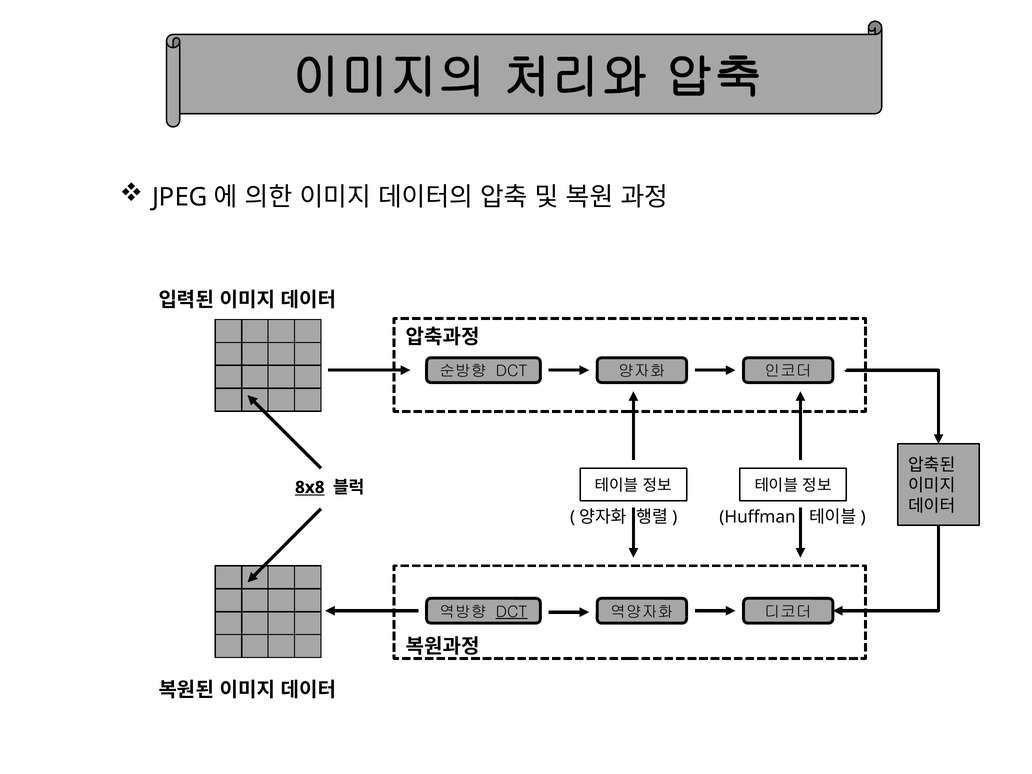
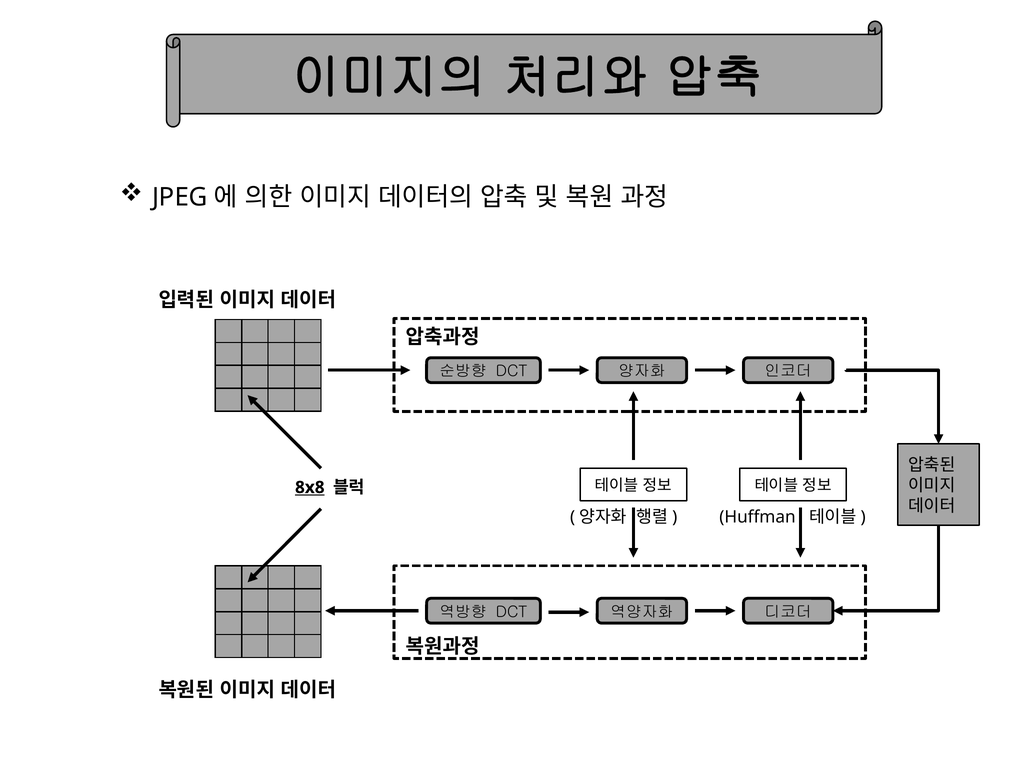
DCT underline: present -> none (512, 612)
